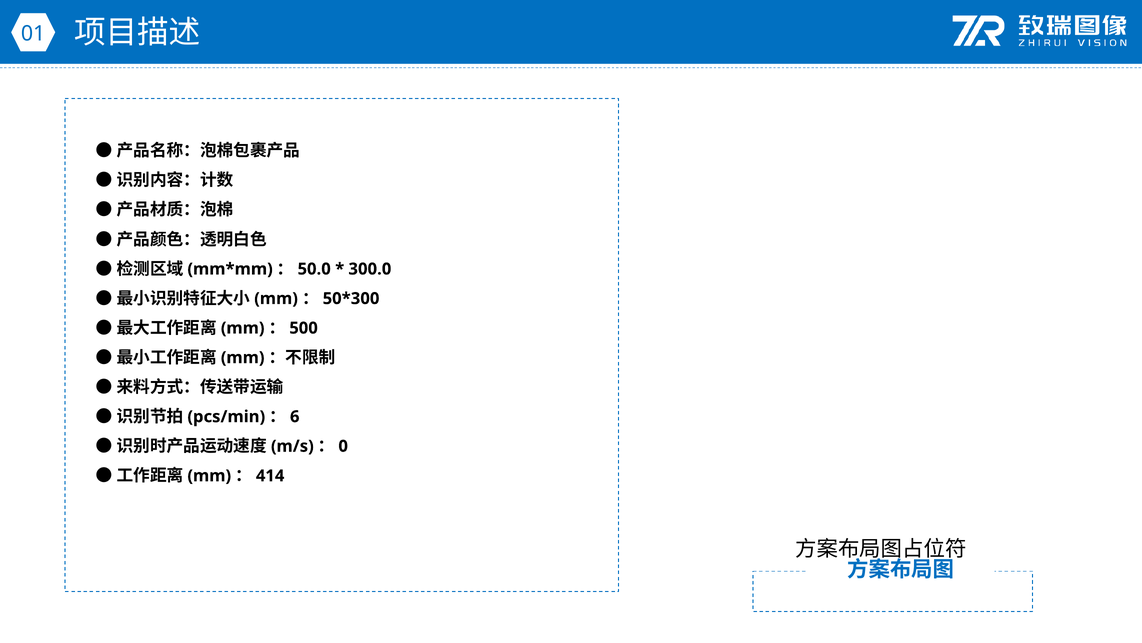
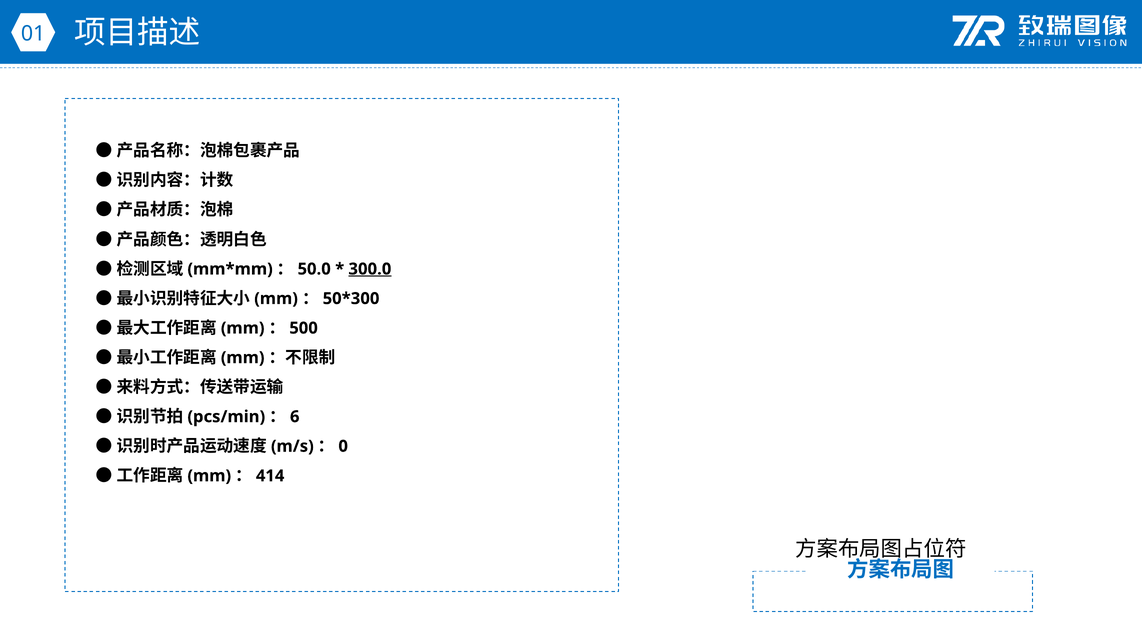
300.0 underline: none -> present (370, 269)
